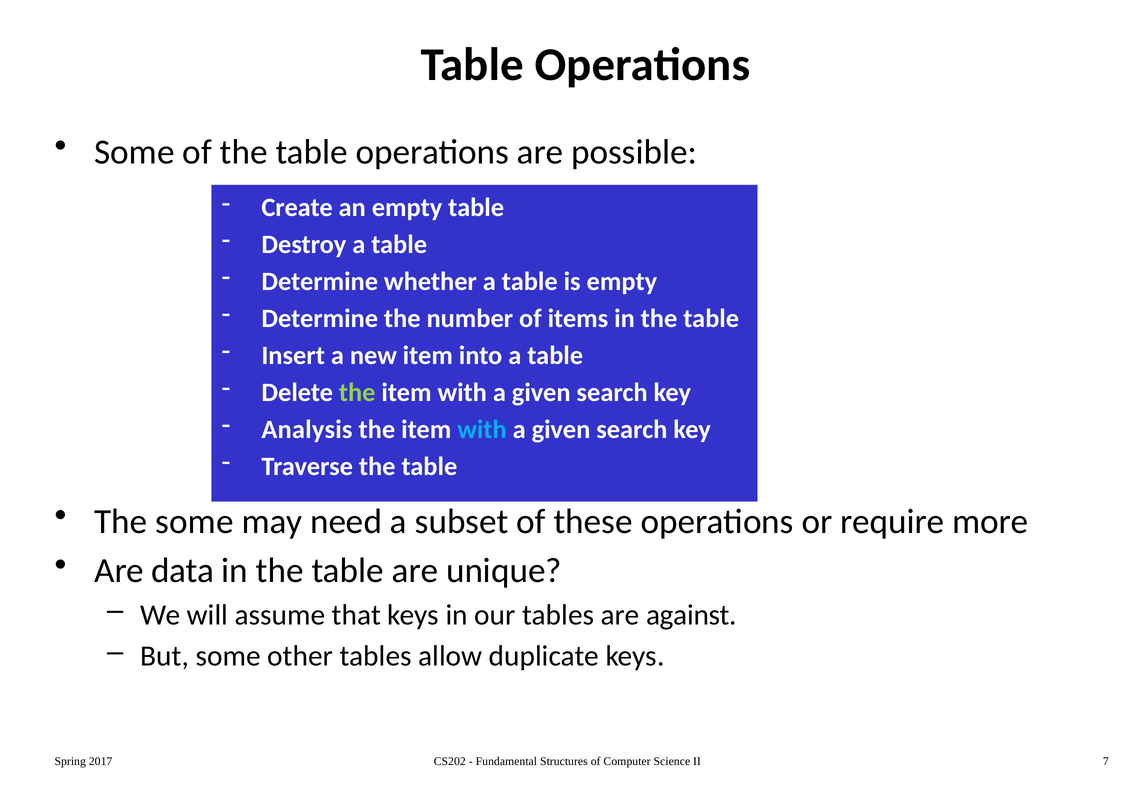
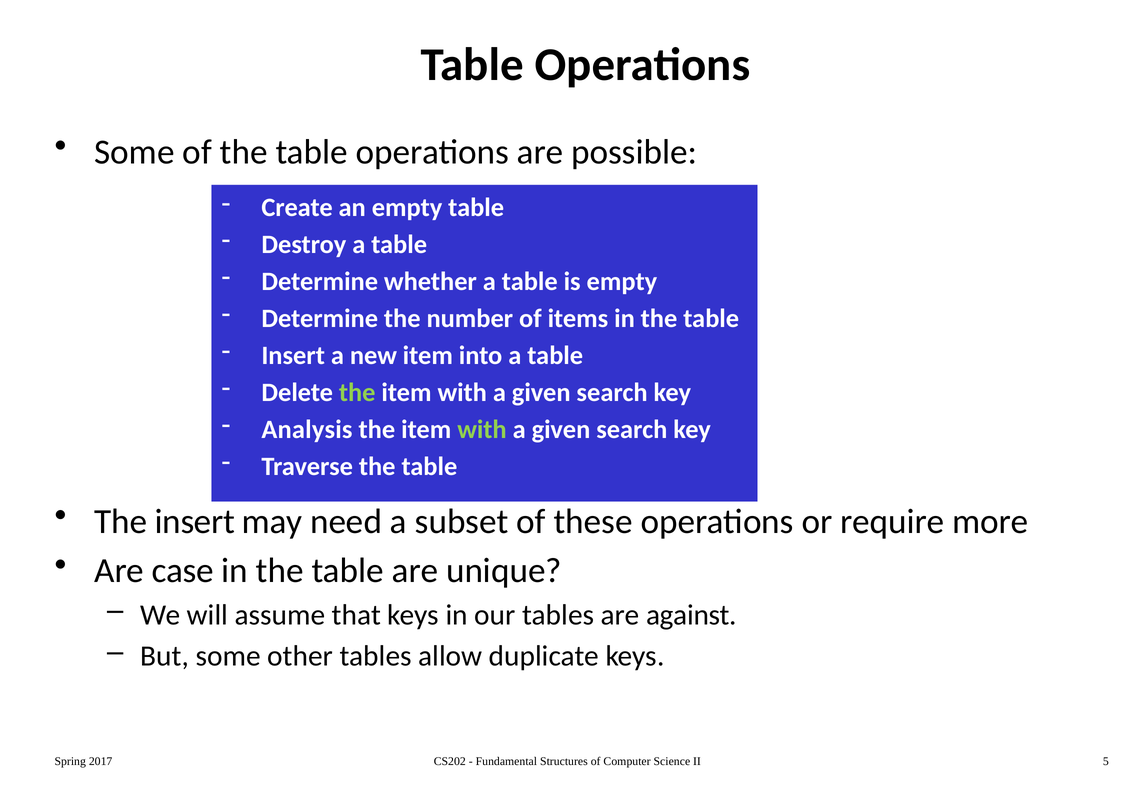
with colour: light blue -> light green (482, 430)
The some: some -> insert (195, 522)
data: data -> case (183, 571)
7: 7 -> 5 (1106, 762)
